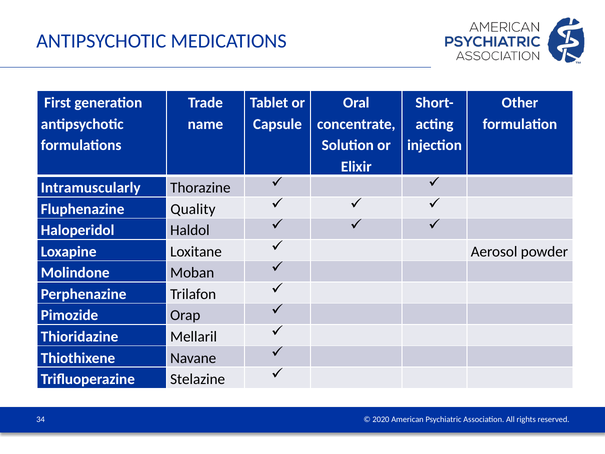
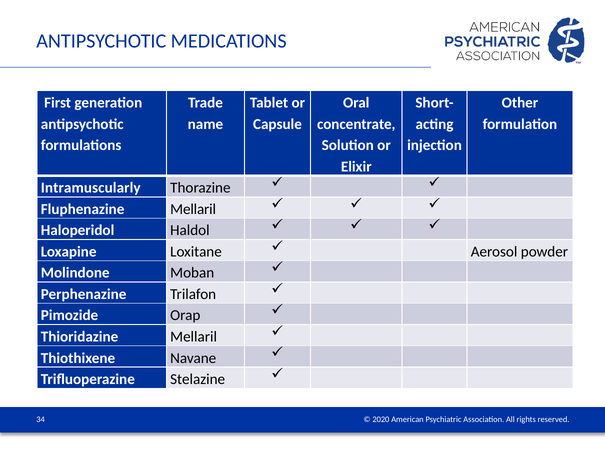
Fluphenazine Quality: Quality -> Mellaril (193, 209)
